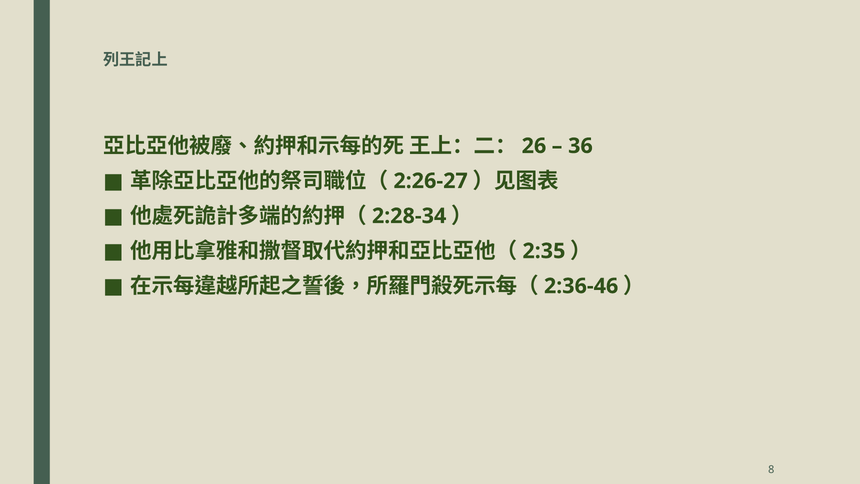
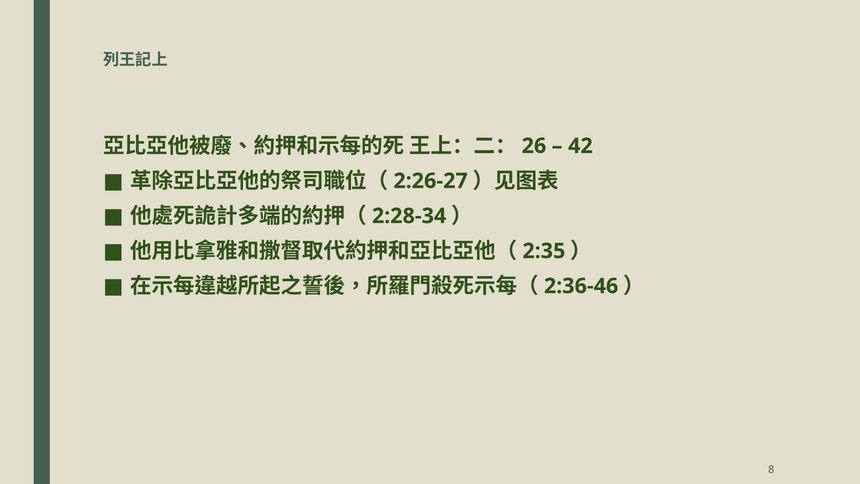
36: 36 -> 42 (580, 146)
